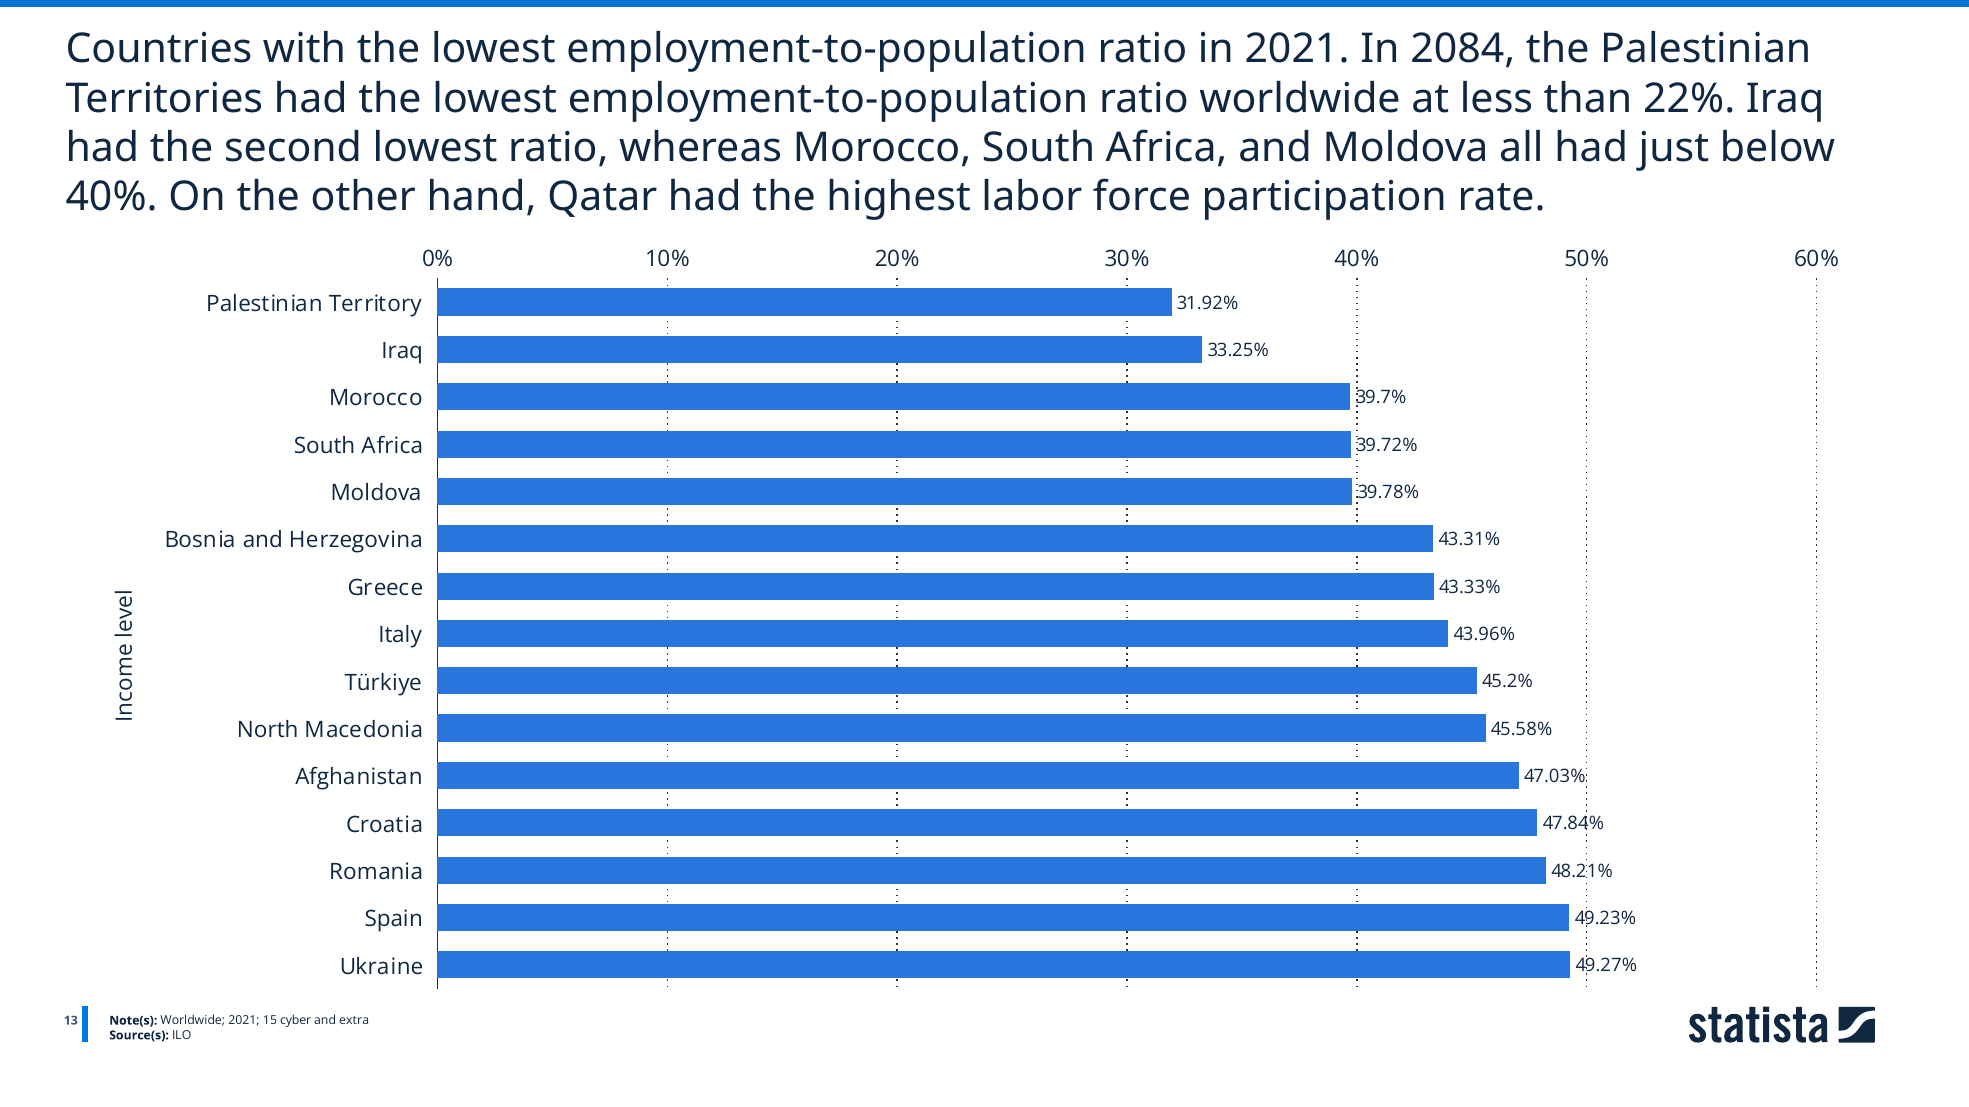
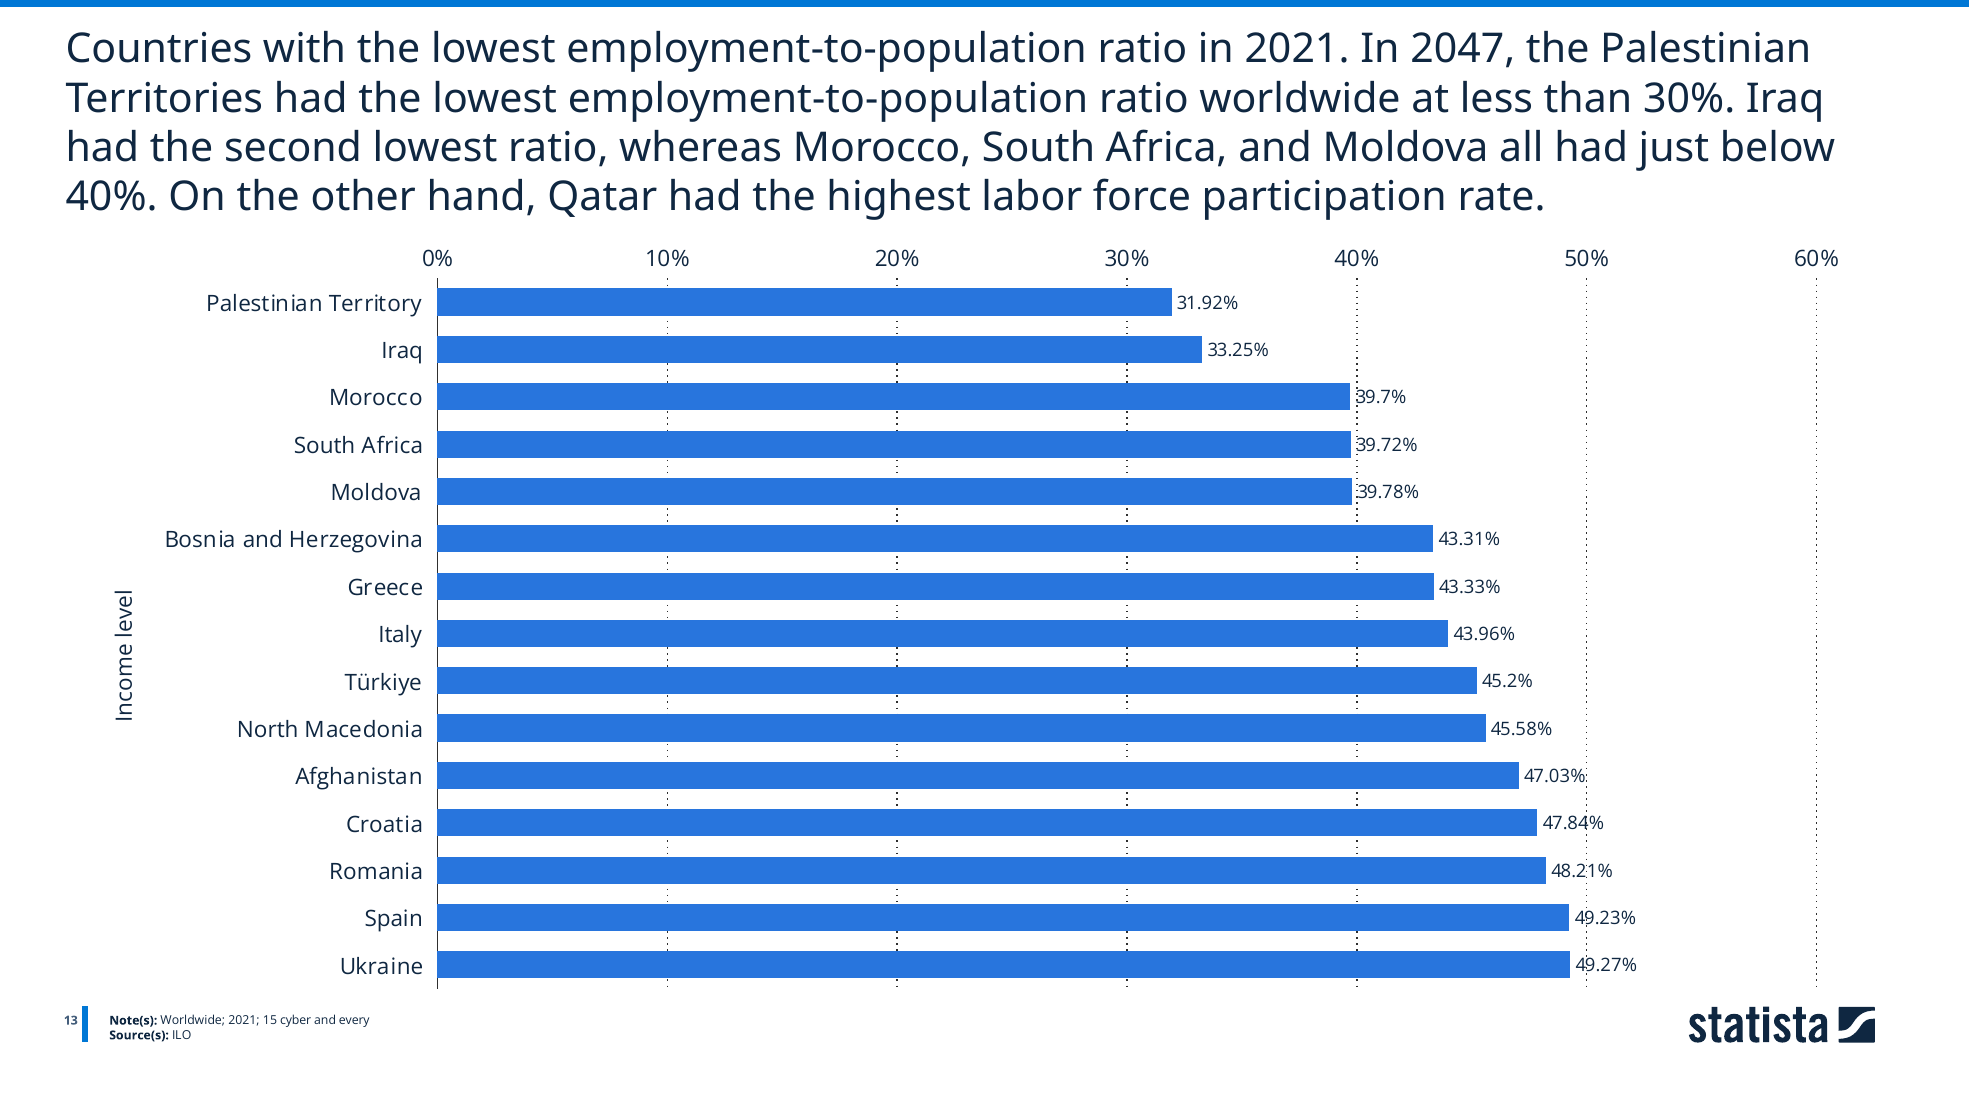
2084: 2084 -> 2047 (1463, 49)
than 22%: 22% -> 30% (1689, 99)
extra: extra -> every (354, 1021)
